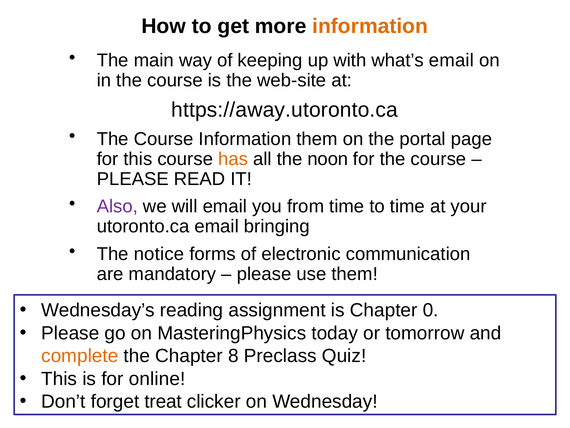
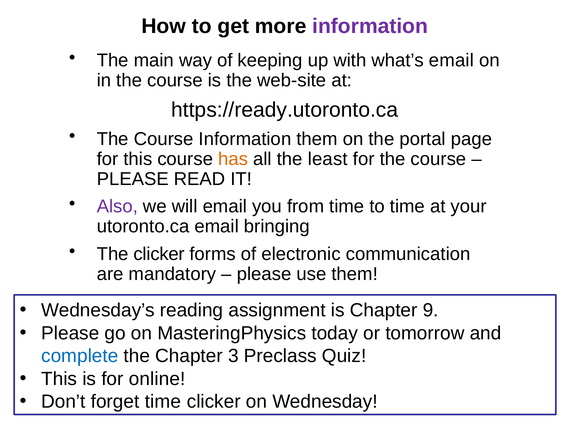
information colour: orange -> purple (370, 26)
https://away.utoronto.ca: https://away.utoronto.ca -> https://ready.utoronto.ca (285, 110)
noon: noon -> least (328, 159)
The notice: notice -> clicker (159, 254)
0: 0 -> 9 (431, 310)
complete colour: orange -> blue (80, 356)
8: 8 -> 3 (233, 356)
forget treat: treat -> time (163, 401)
